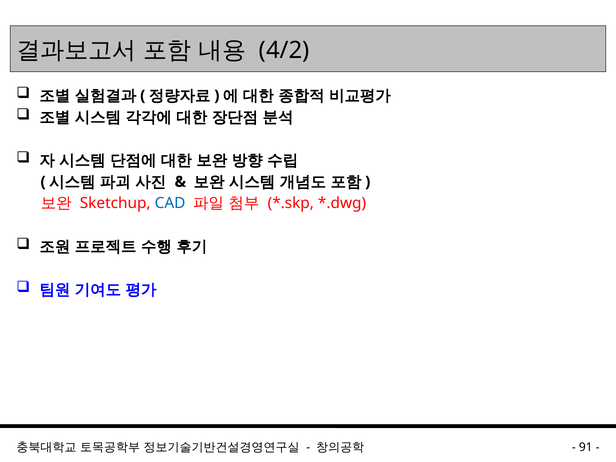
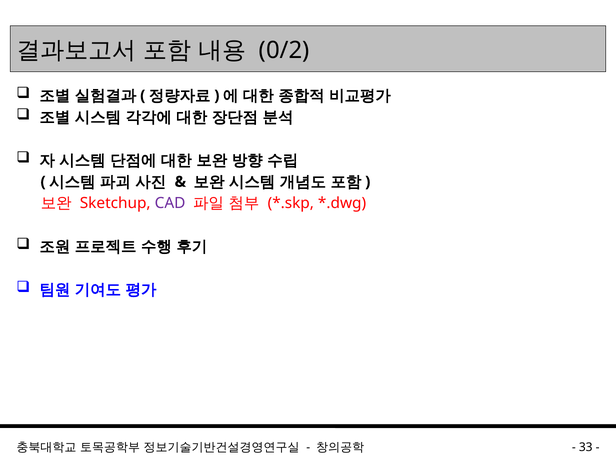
4/2: 4/2 -> 0/2 (284, 50)
CAD colour: blue -> purple (170, 203)
91: 91 -> 33 (586, 447)
